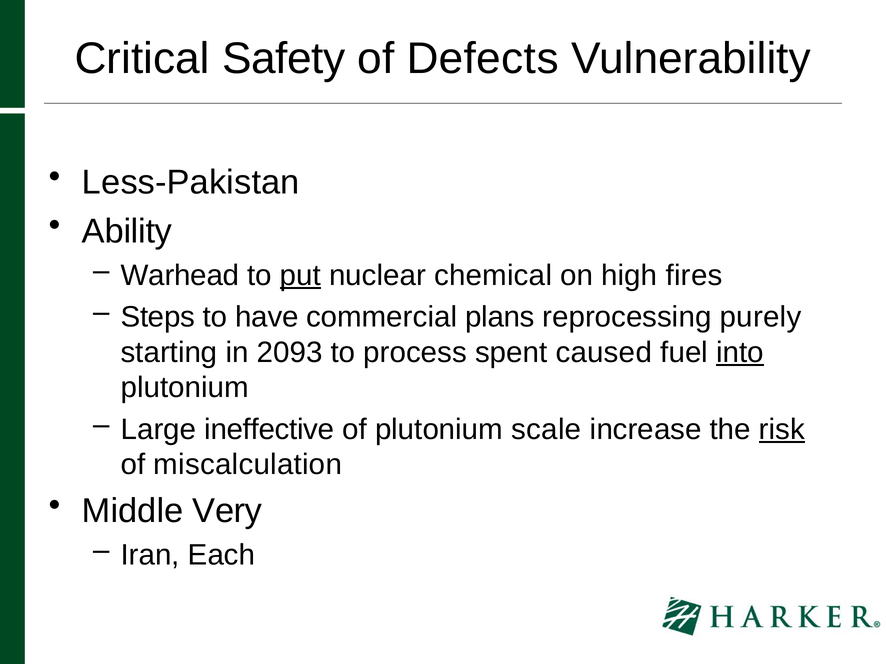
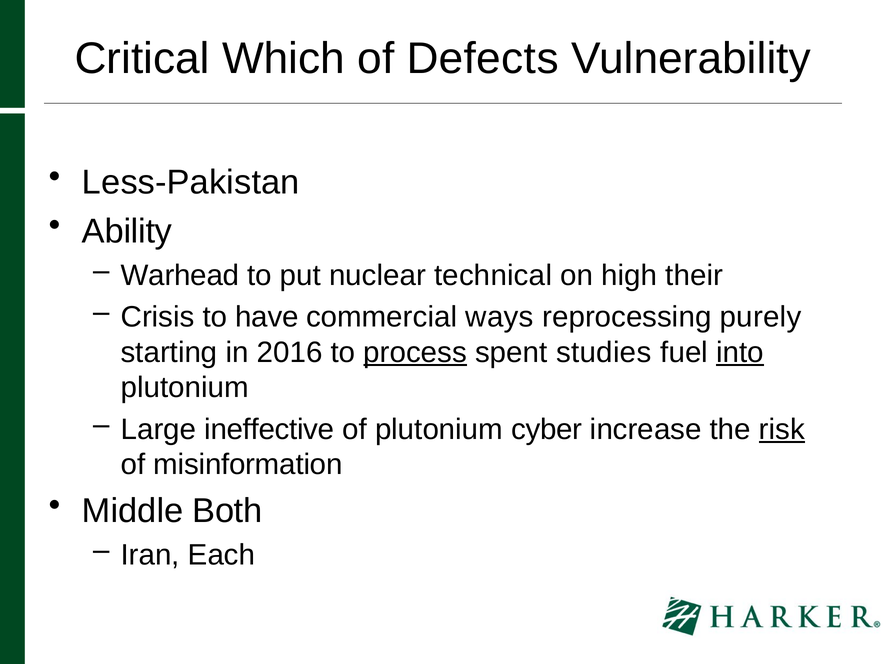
Safety: Safety -> Which (284, 58)
put underline: present -> none (300, 276)
chemical: chemical -> technical (493, 276)
fires: fires -> their (694, 276)
Steps: Steps -> Crisis (158, 317)
plans: plans -> ways (500, 317)
2093: 2093 -> 2016 (290, 353)
process underline: none -> present (415, 353)
caused: caused -> studies (604, 353)
scale: scale -> cyber (547, 430)
miscalculation: miscalculation -> misinformation (248, 465)
Very: Very -> Both (227, 511)
